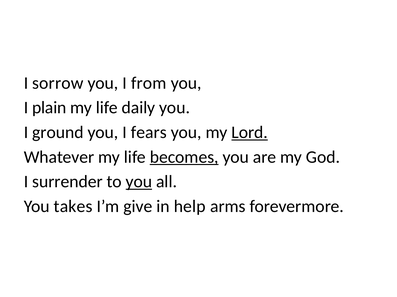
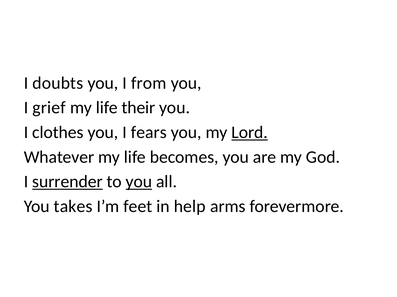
sorrow: sorrow -> doubts (58, 83)
plain: plain -> grief (49, 108)
daily: daily -> their (138, 108)
ground: ground -> clothes (58, 133)
becomes underline: present -> none (184, 157)
surrender underline: none -> present (67, 182)
give: give -> feet (138, 207)
